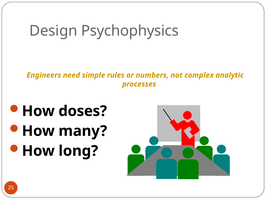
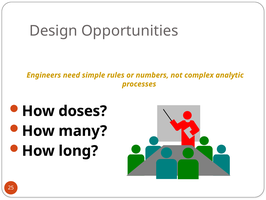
Psychophysics: Psychophysics -> Opportunities (130, 31)
